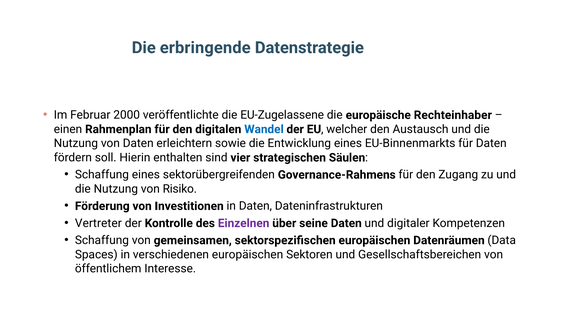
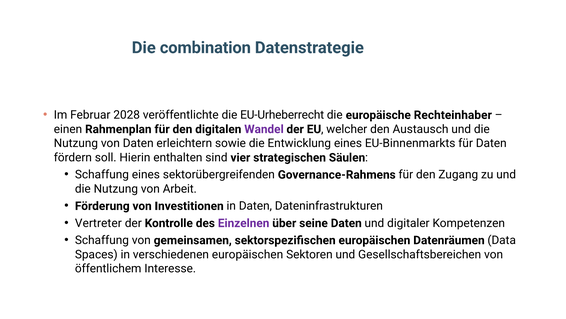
erbringende: erbringende -> combination (205, 48)
2000: 2000 -> 2028 (127, 115)
EU-Zugelassene: EU-Zugelassene -> EU-Urheberrecht (282, 115)
Wandel colour: blue -> purple (264, 129)
Risiko: Risiko -> Arbeit (180, 189)
